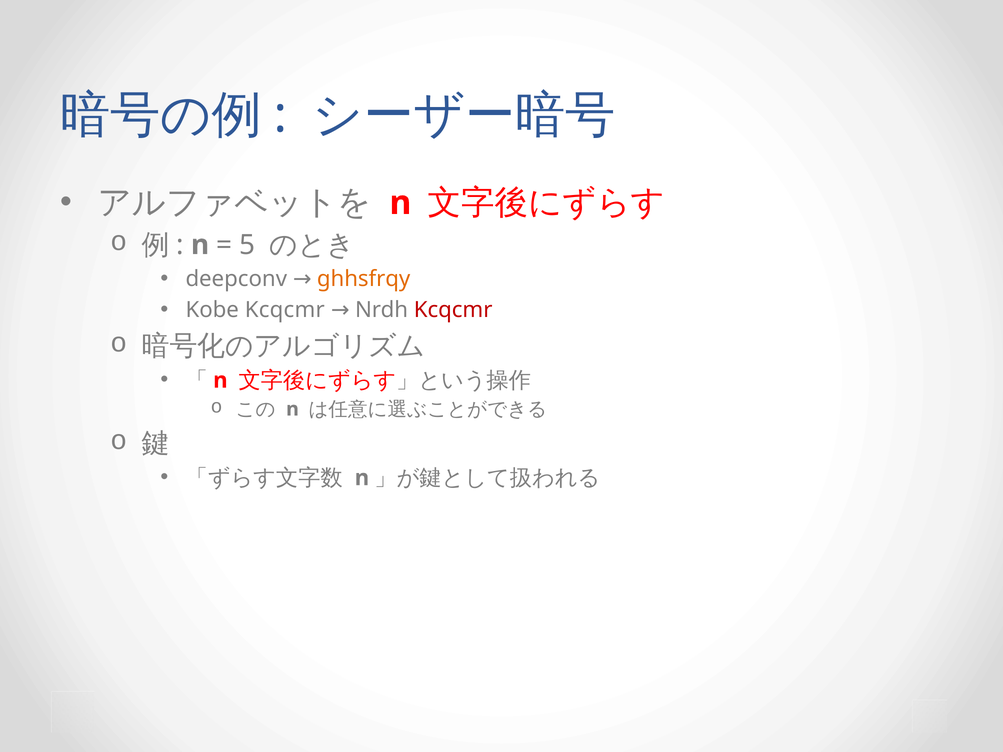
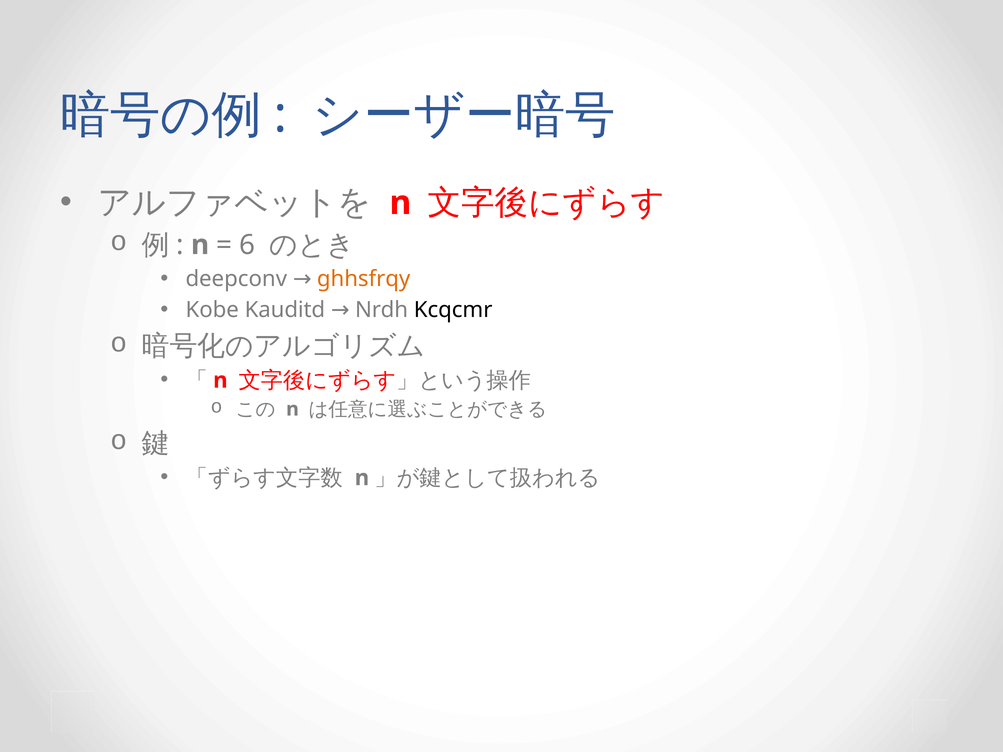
5: 5 -> 6 (247, 245)
Kobe Kcqcmr: Kcqcmr -> Kauditd (285, 310)
Kcqcmr colour: red -> black (453, 310)
